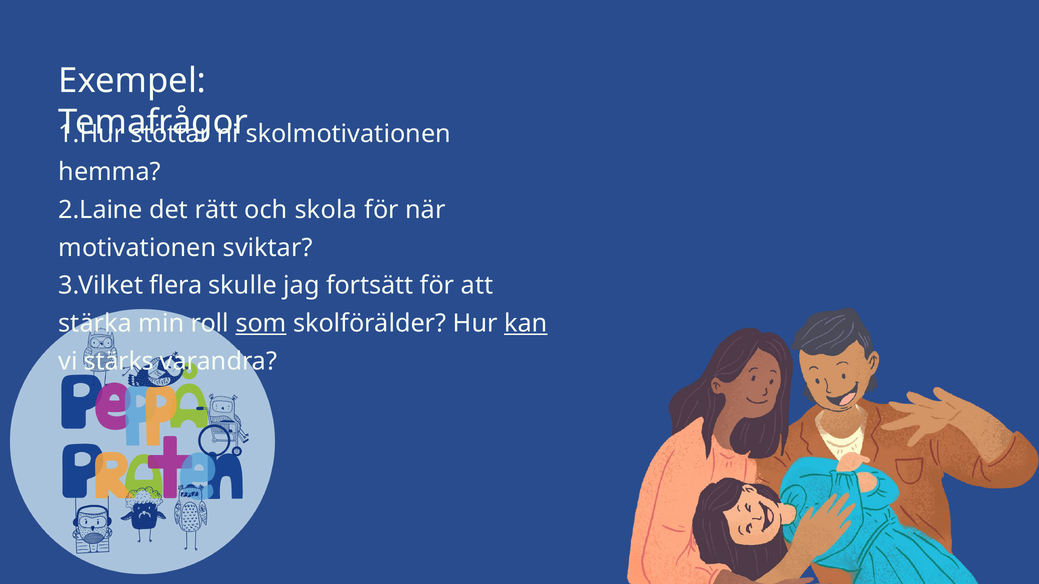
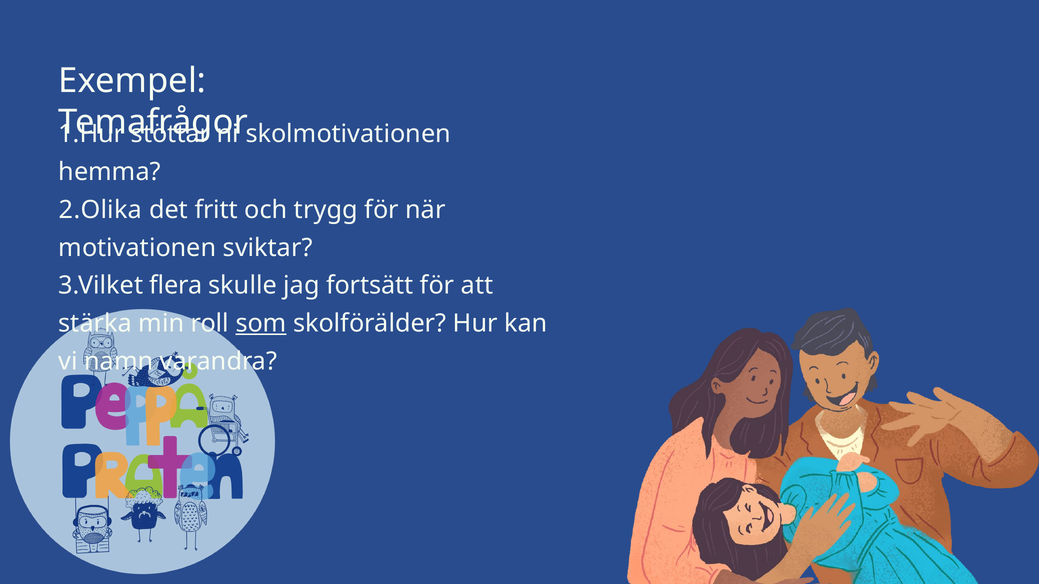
2.Laine: 2.Laine -> 2.Olika (100, 210)
rätt: rätt -> fritt (216, 210)
skola: skola -> trygg (326, 210)
kan underline: present -> none (526, 324)
stärks: stärks -> namn (119, 362)
